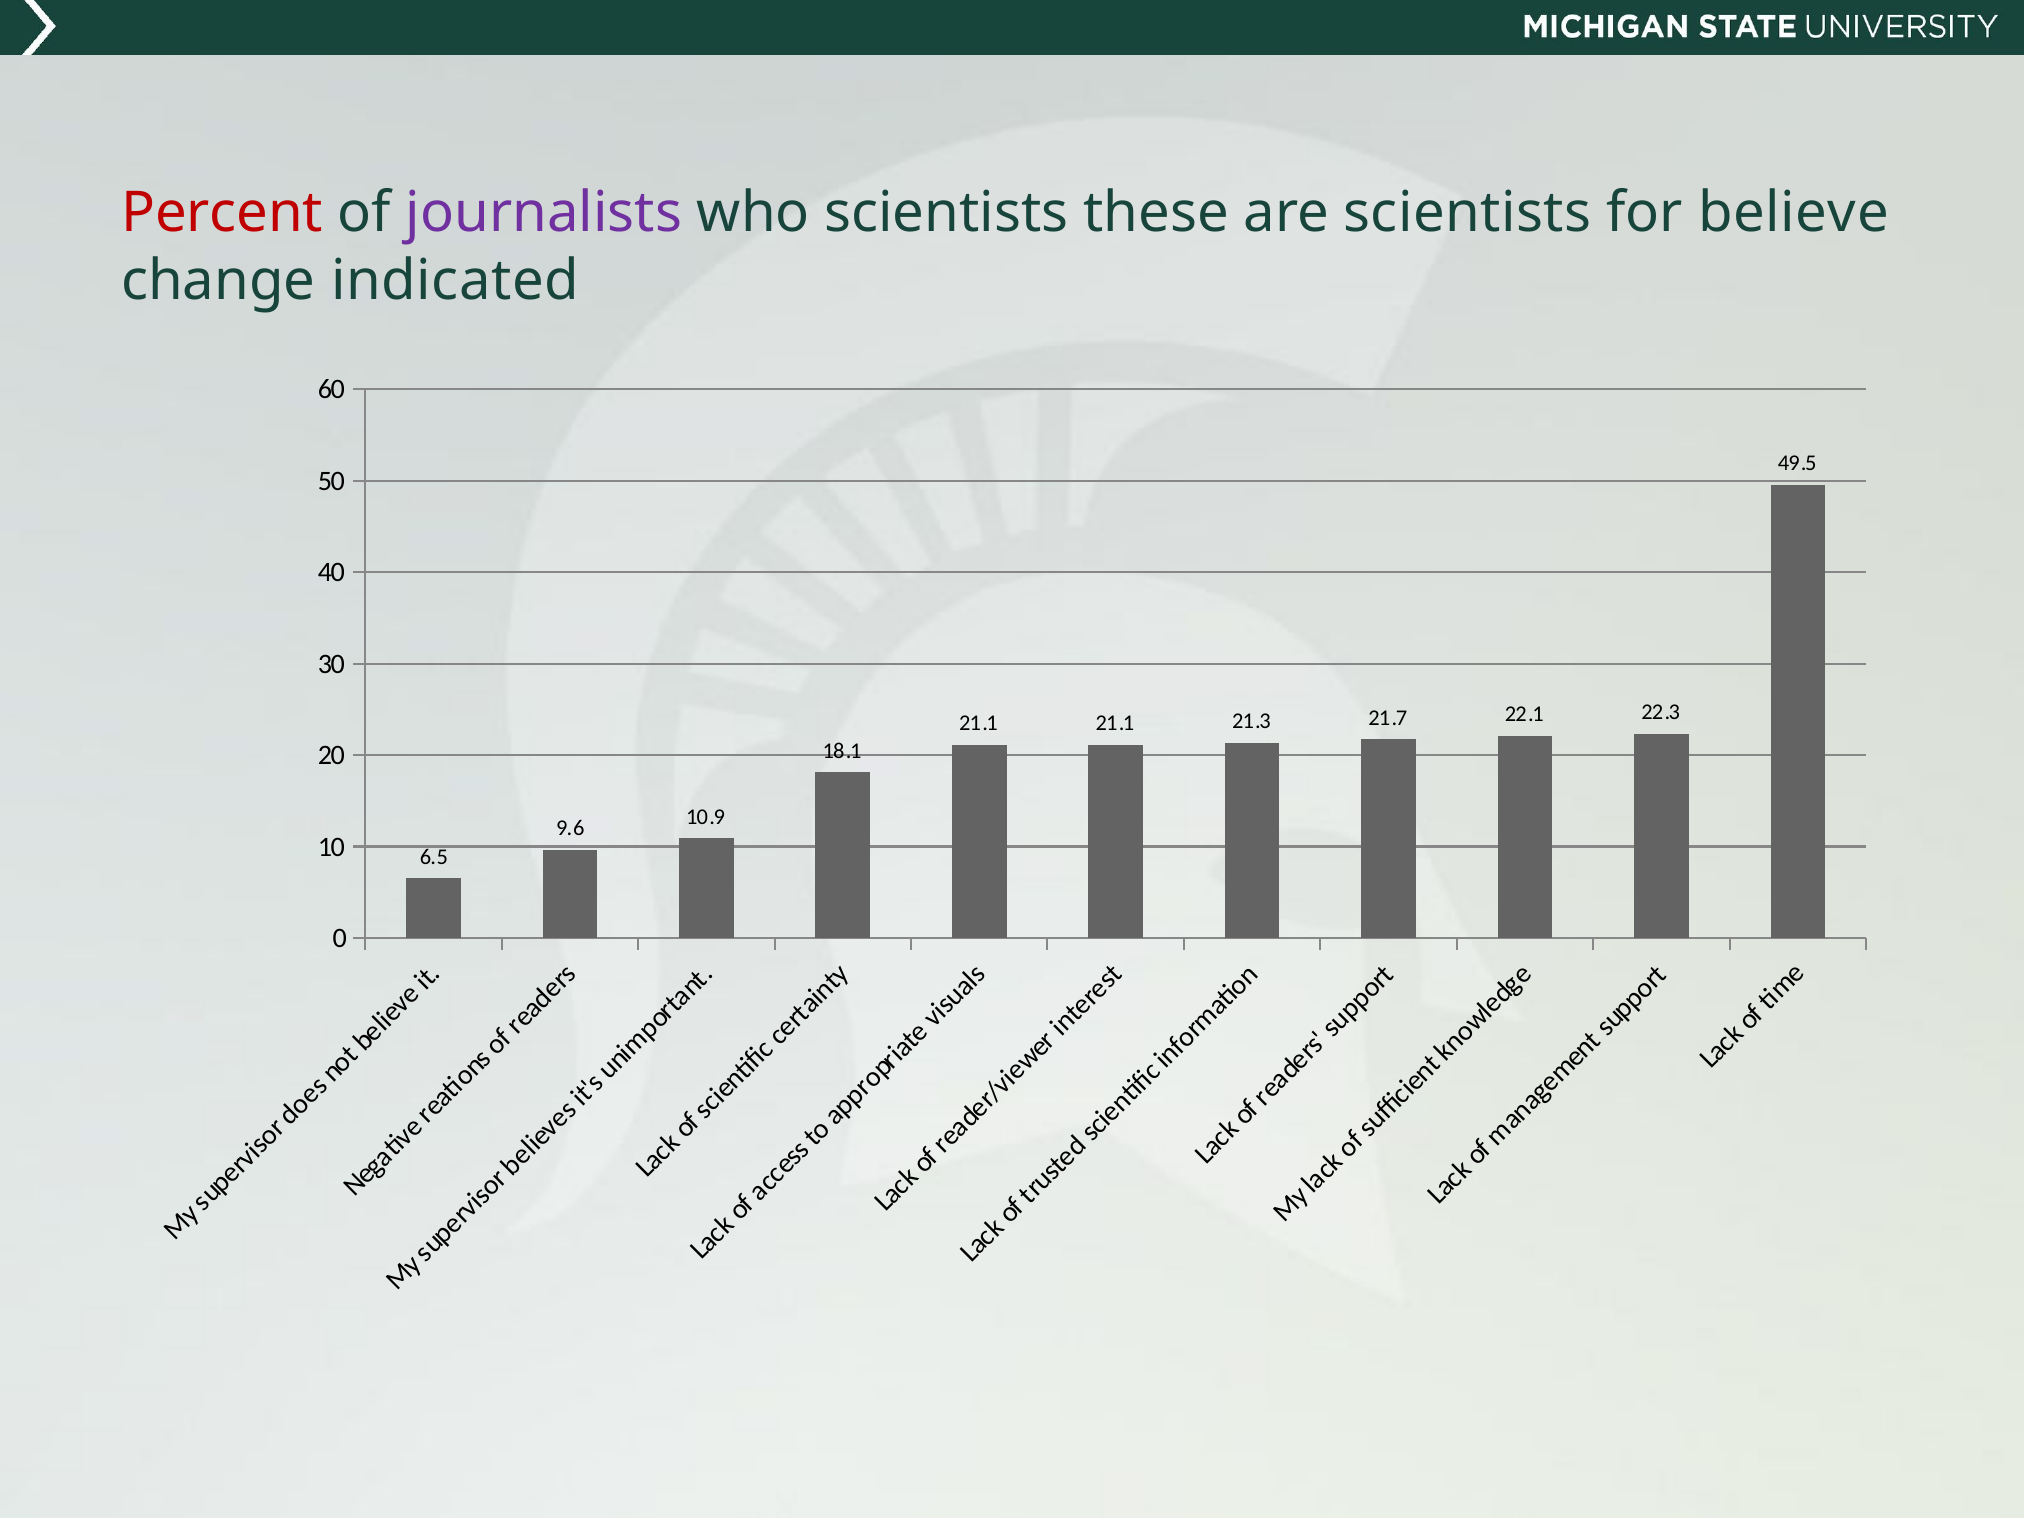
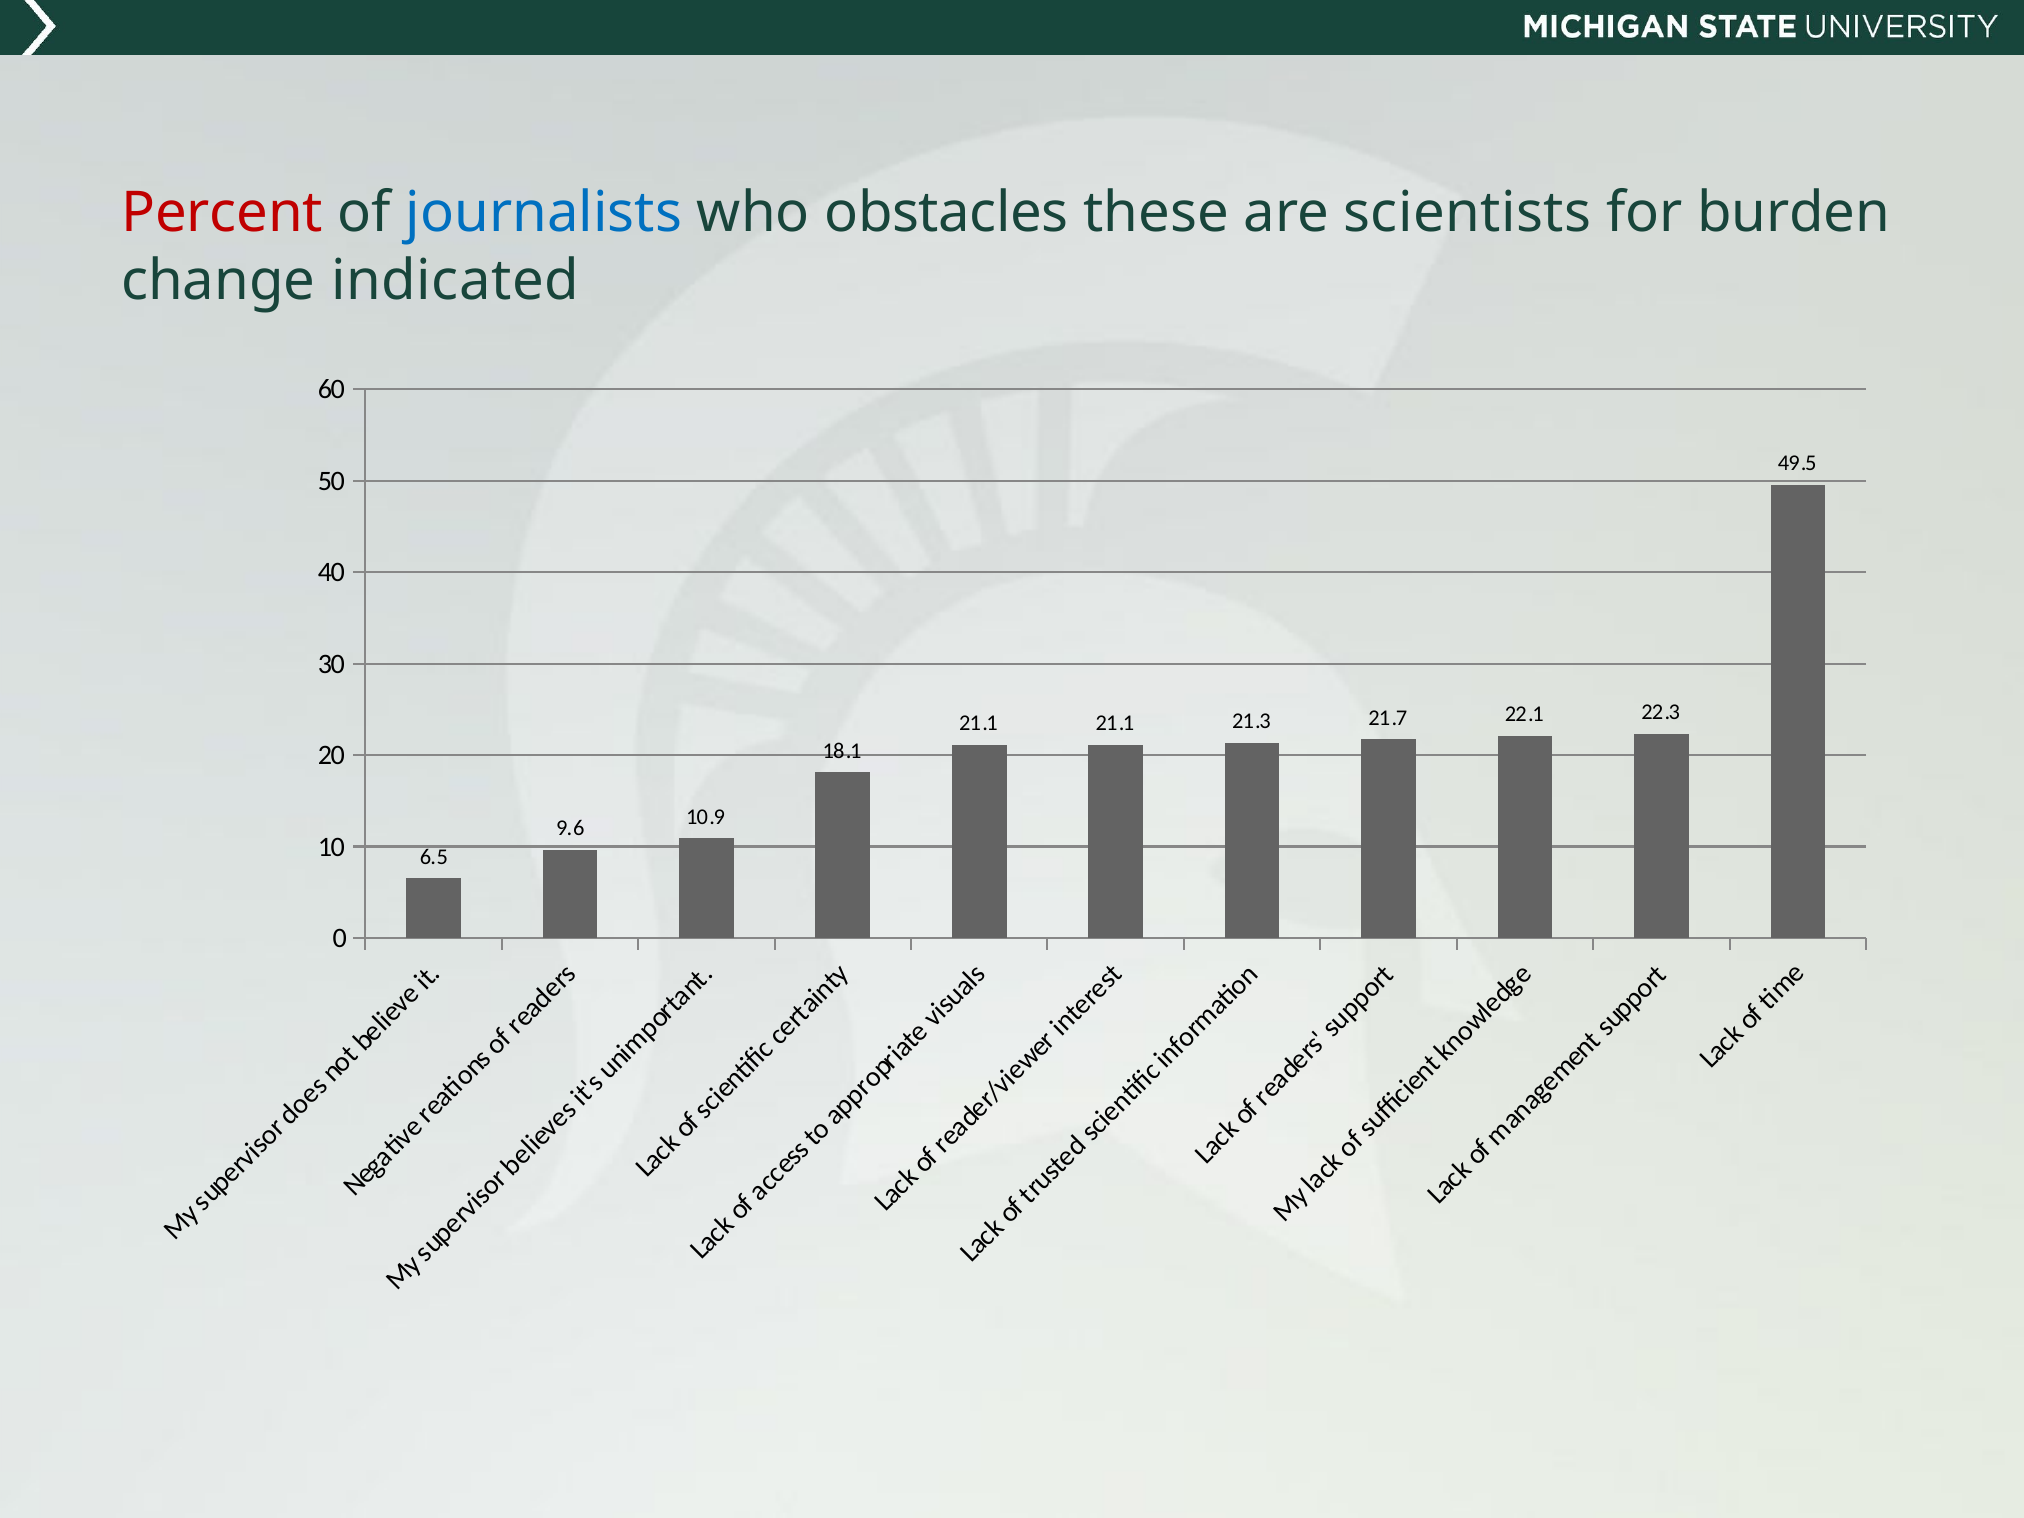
journalists colour: purple -> blue (544, 213)
who scientists: scientists -> obstacles (947, 213)
believe: believe -> burden (1794, 213)
